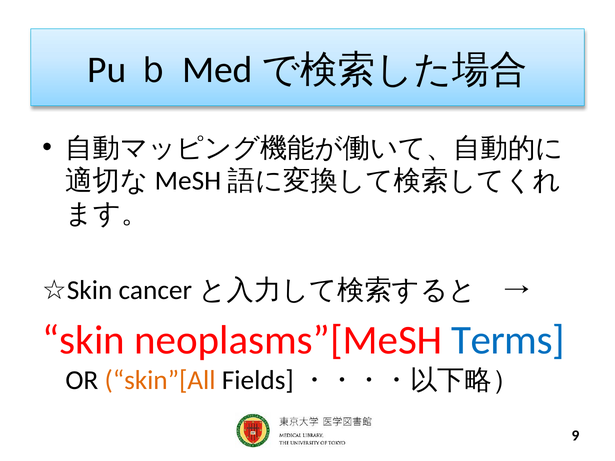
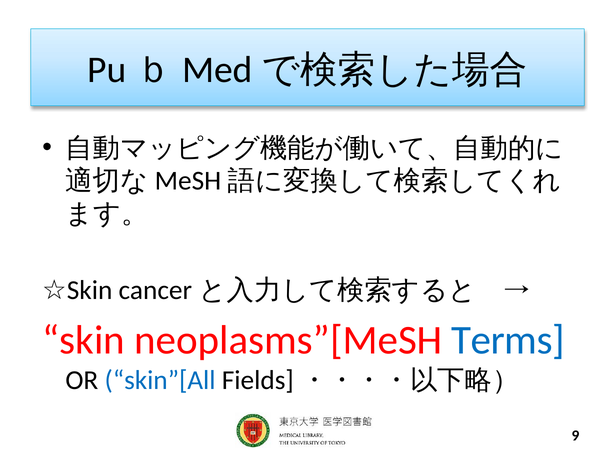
skin”[All colour: orange -> blue (160, 381)
